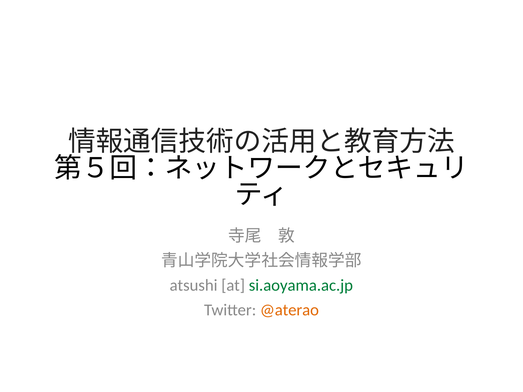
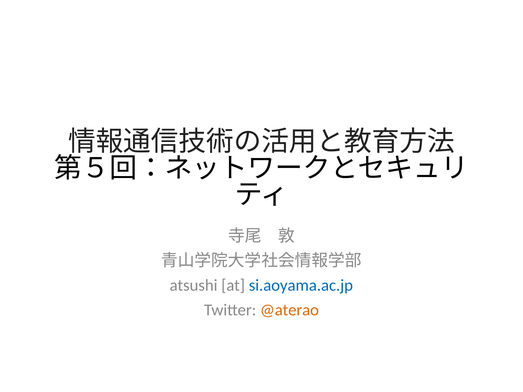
si.aoyama.ac.jp colour: green -> blue (301, 285)
